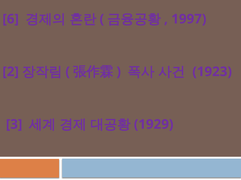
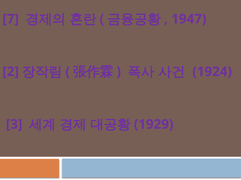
6: 6 -> 7 (11, 19)
1997: 1997 -> 1947 (189, 19)
1923: 1923 -> 1924 (212, 72)
